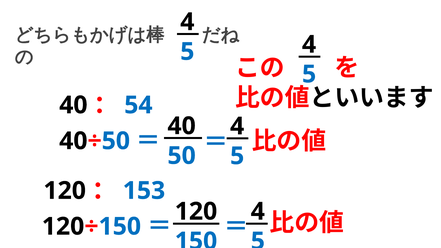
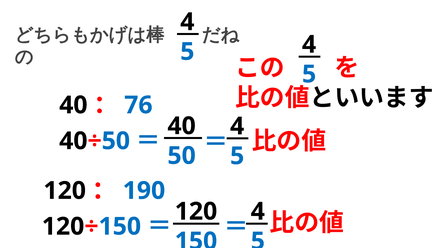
54: 54 -> 76 (138, 105)
153: 153 -> 190 (144, 191)
